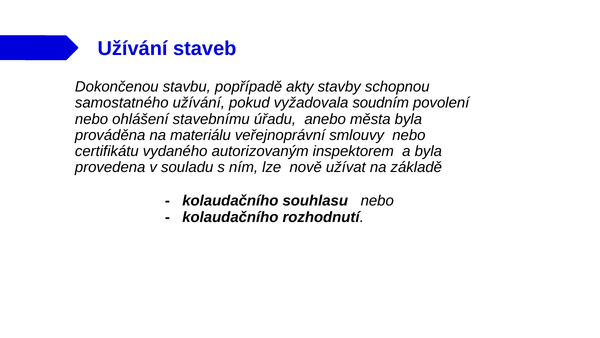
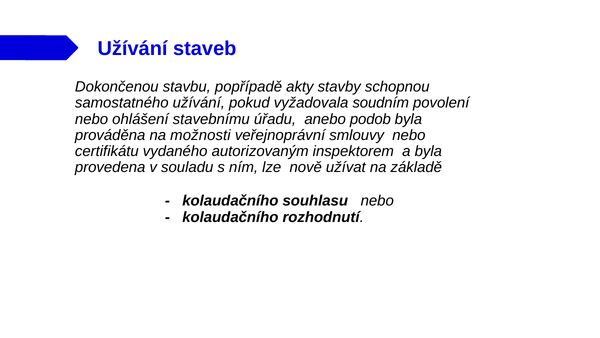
města: města -> podob (370, 119)
materiálu: materiálu -> možnosti (200, 135)
